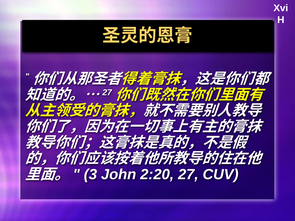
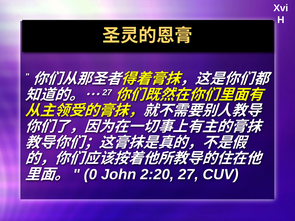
3: 3 -> 0 (90, 175)
